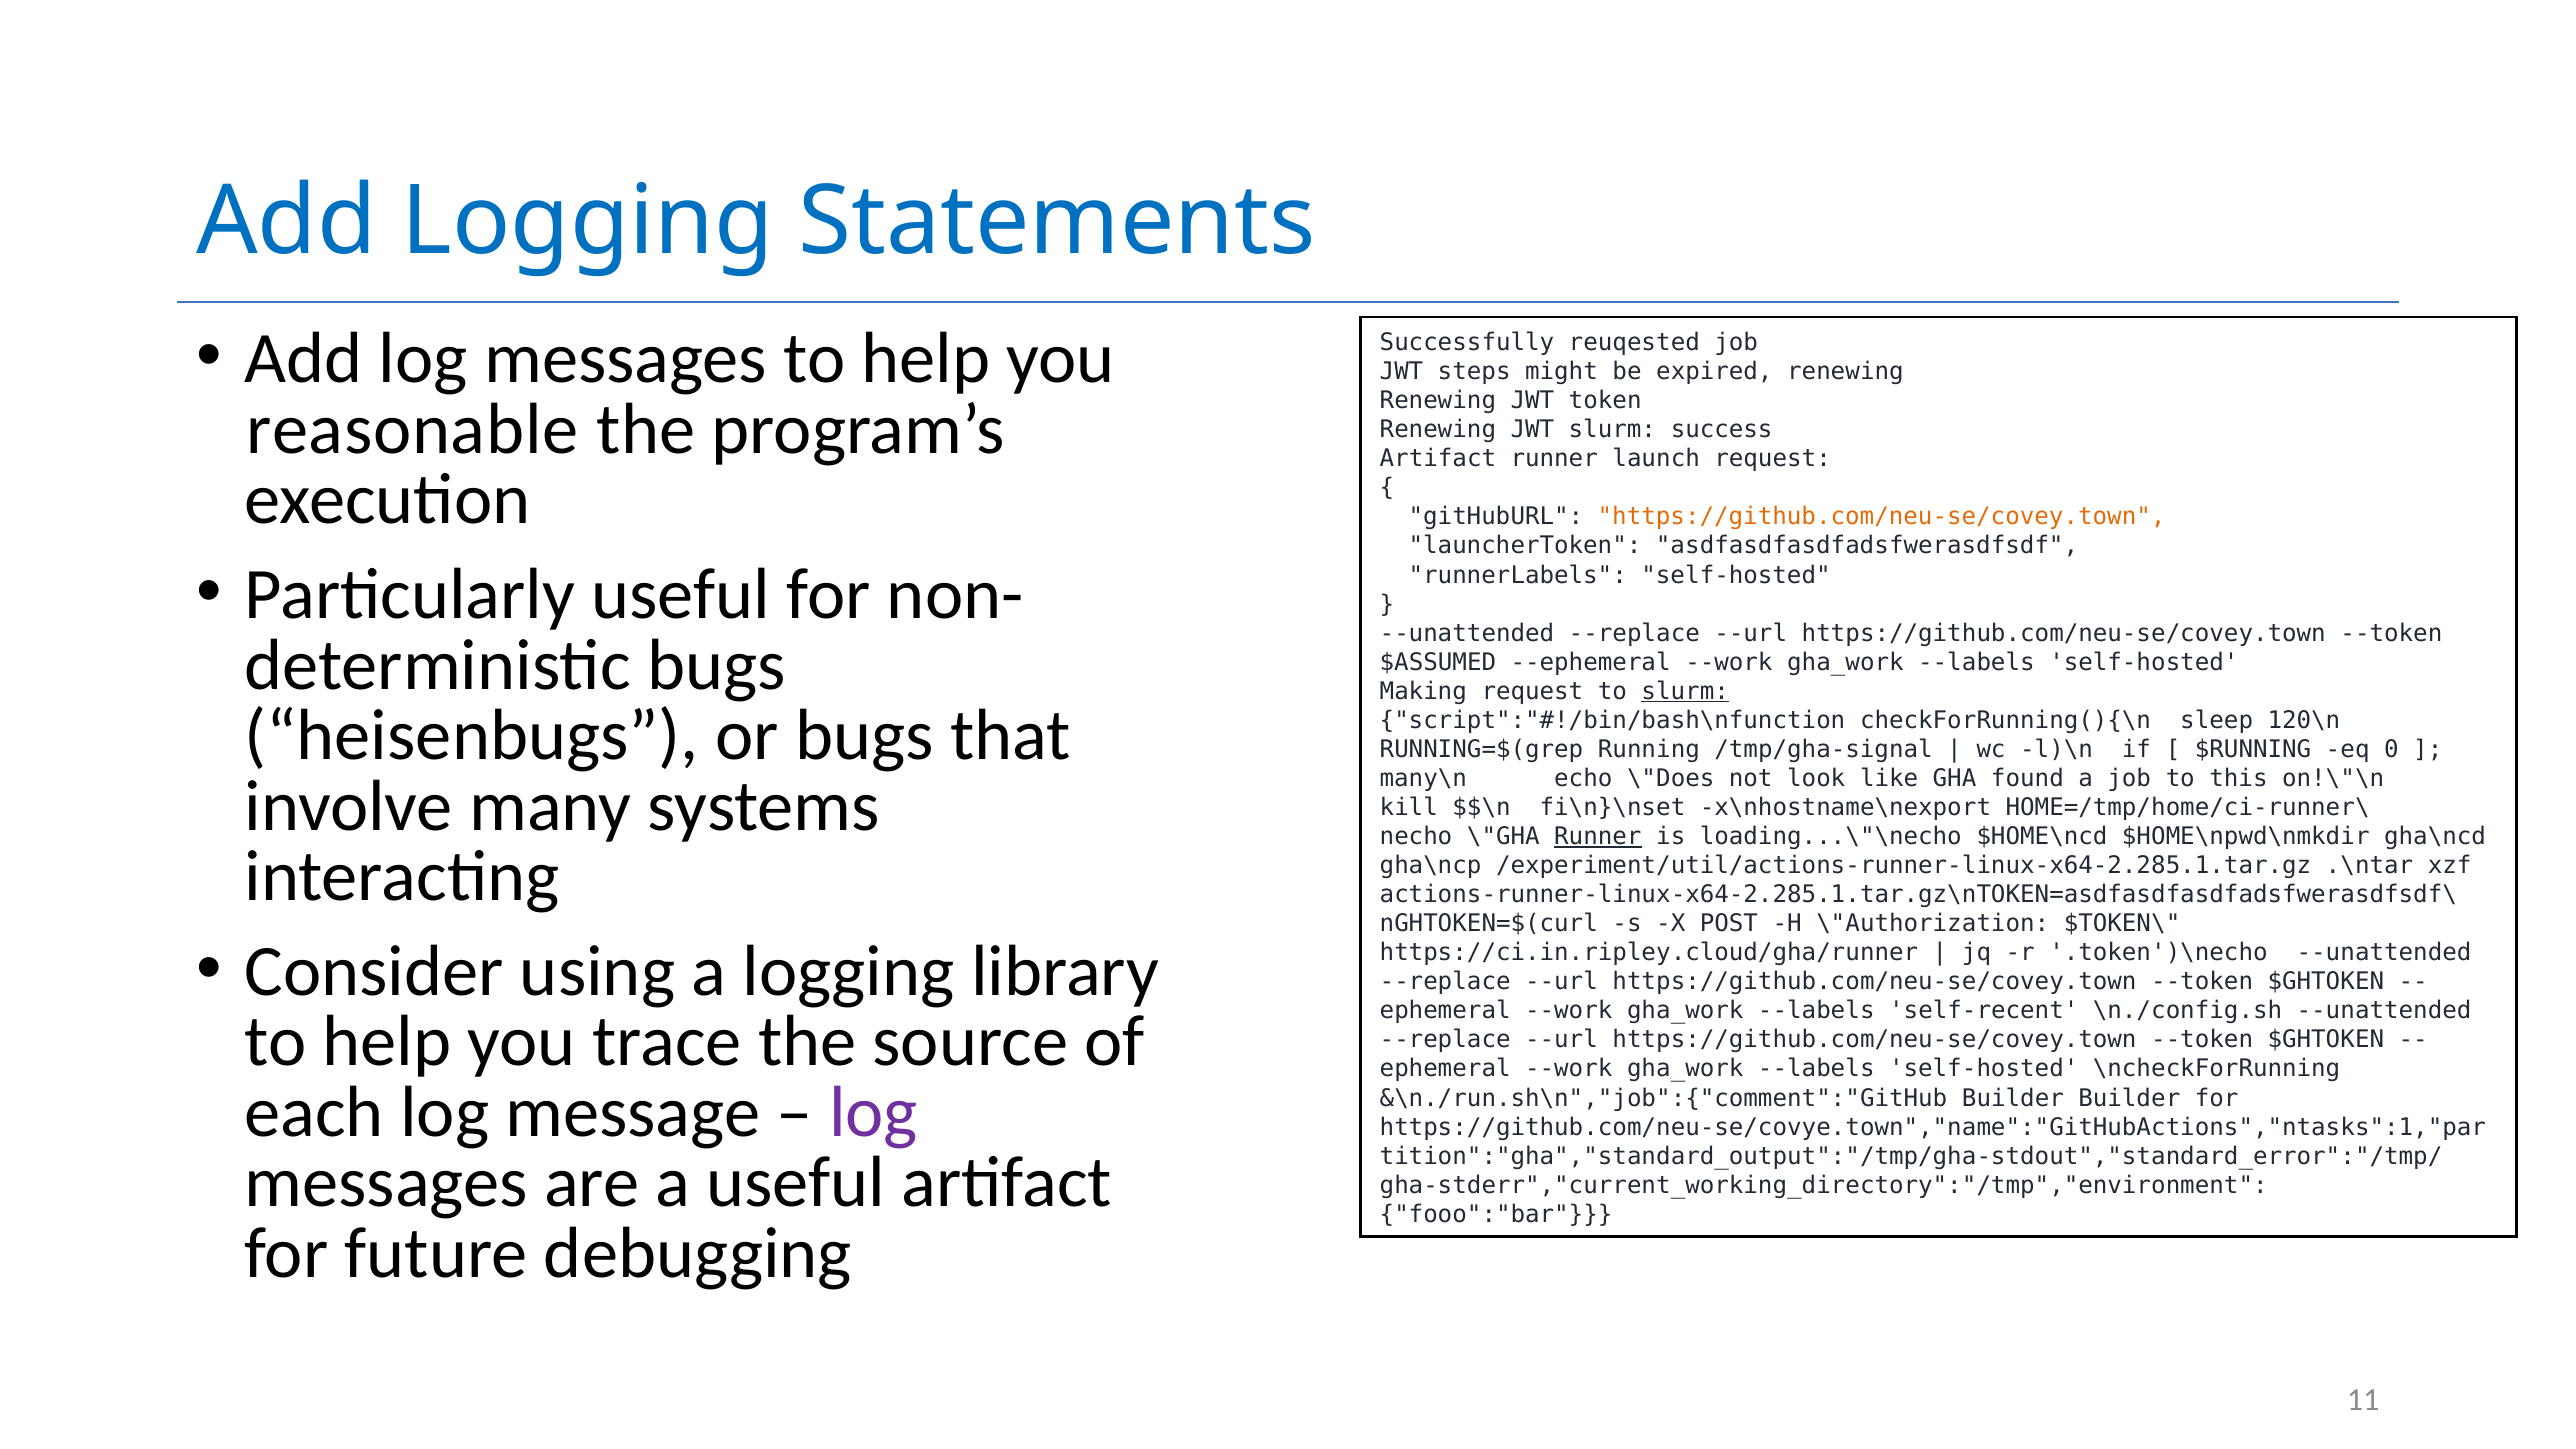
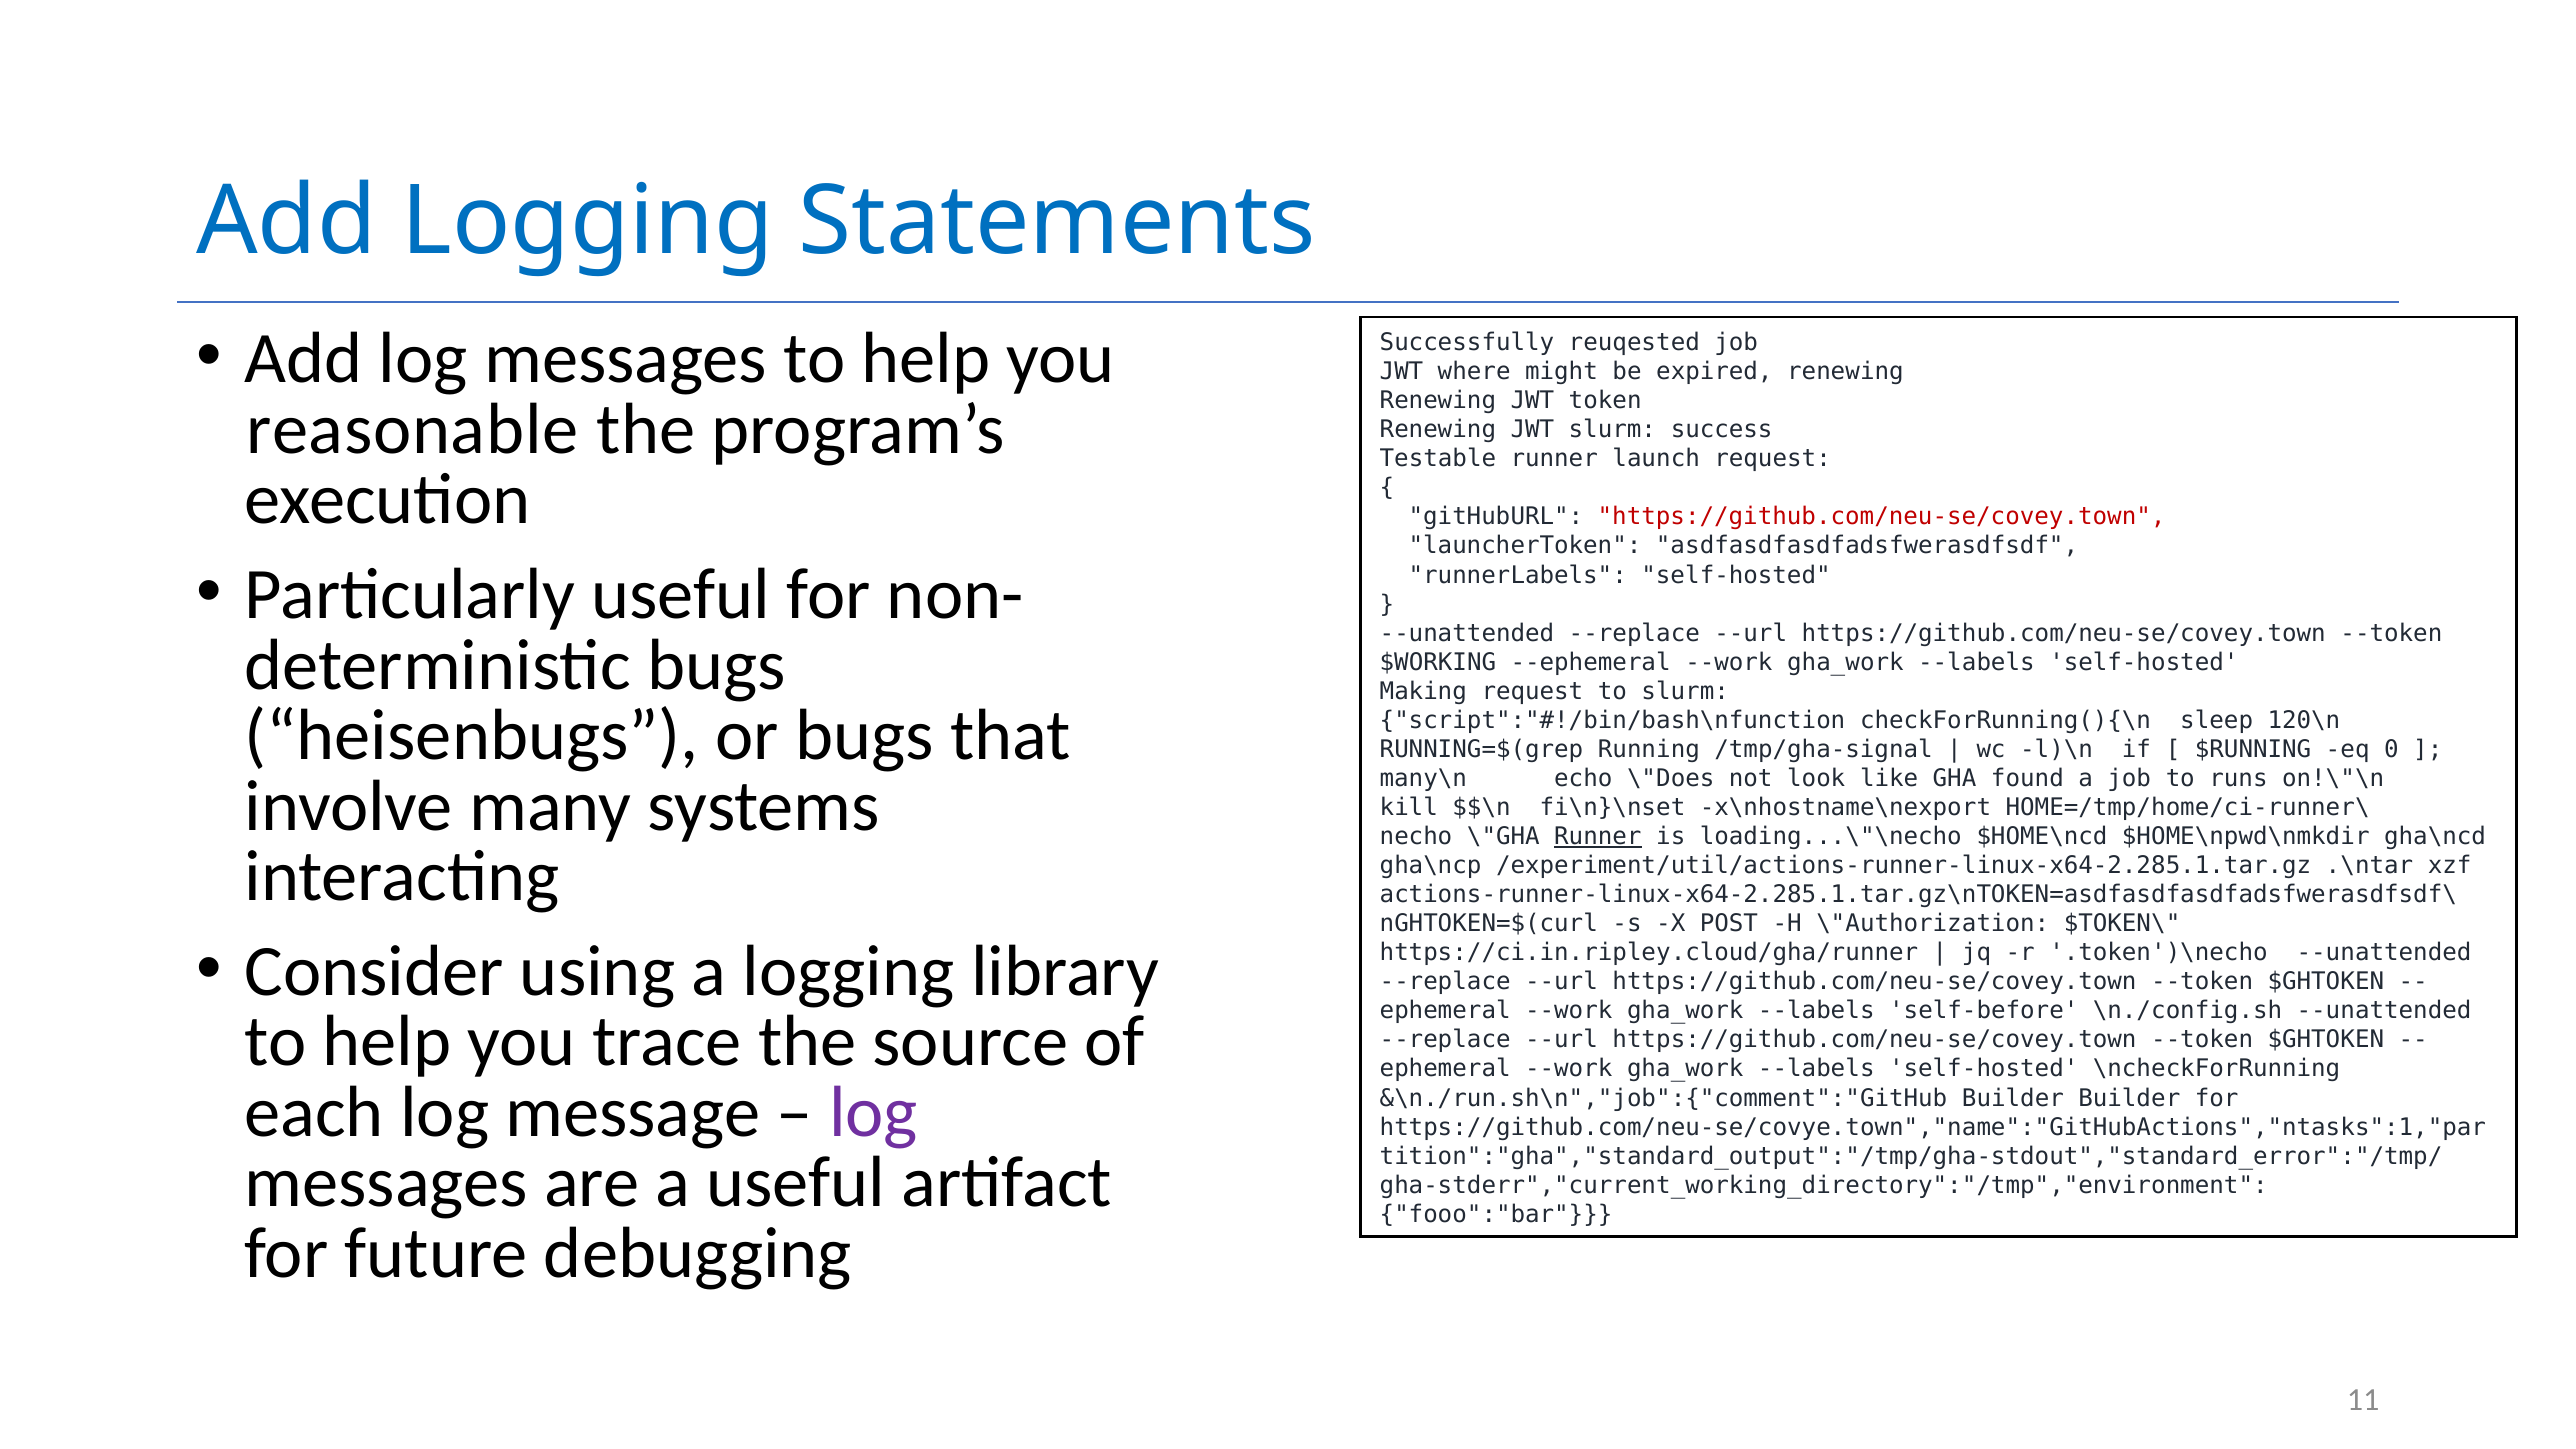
steps: steps -> where (1474, 372)
Artifact: Artifact -> Testable (1438, 459)
https://github.com/neu-se/covey.town colour: orange -> red (1882, 517)
$ASSUMED: $ASSUMED -> $WORKING (1438, 662)
slurm underline: present -> none (1685, 691)
this: this -> runs (2238, 778)
self-recent: self-recent -> self-before (1984, 1011)
